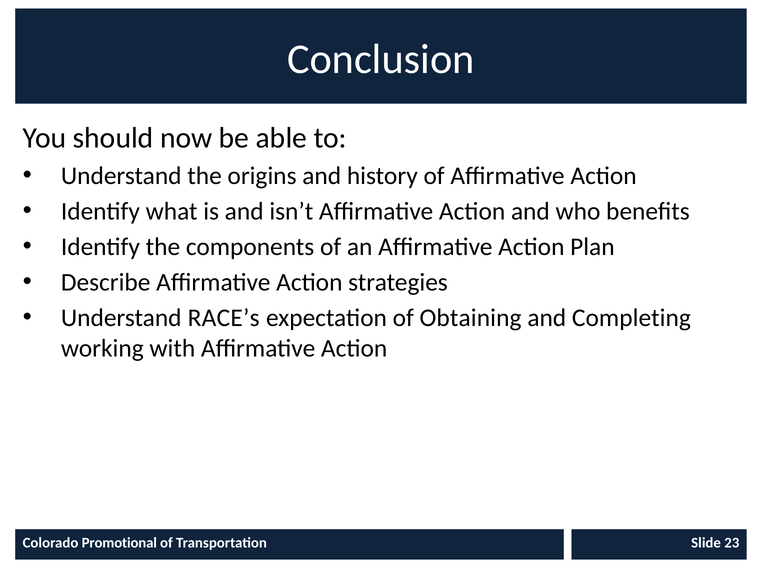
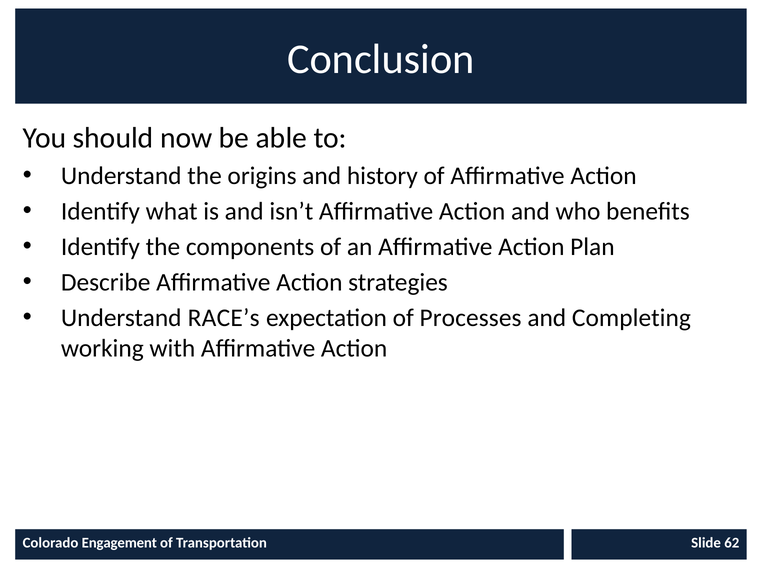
Obtaining: Obtaining -> Processes (471, 318)
Promotional: Promotional -> Engagement (119, 543)
23: 23 -> 62 (732, 543)
